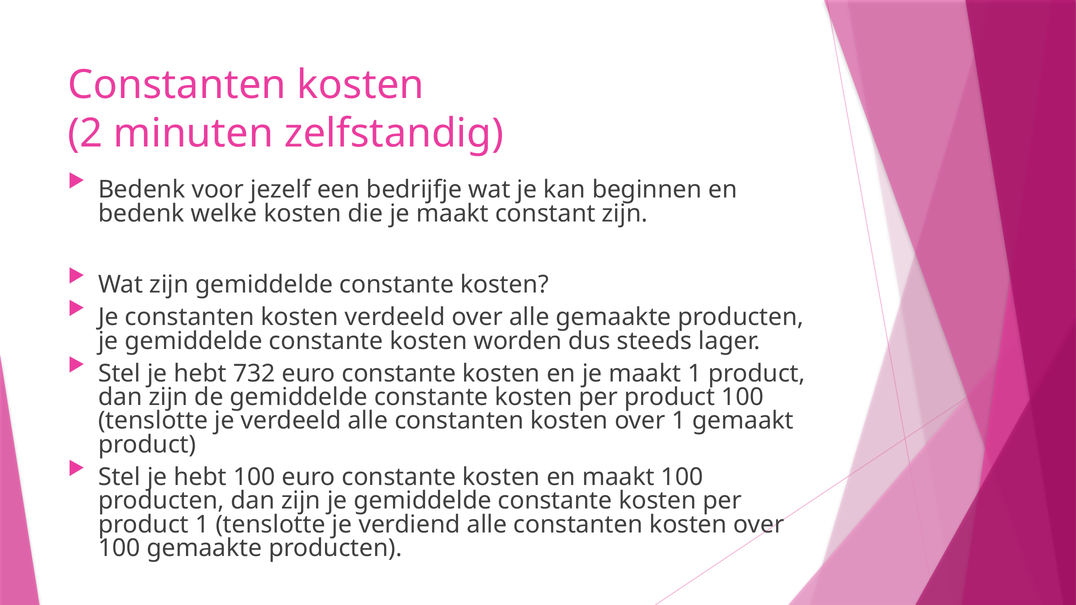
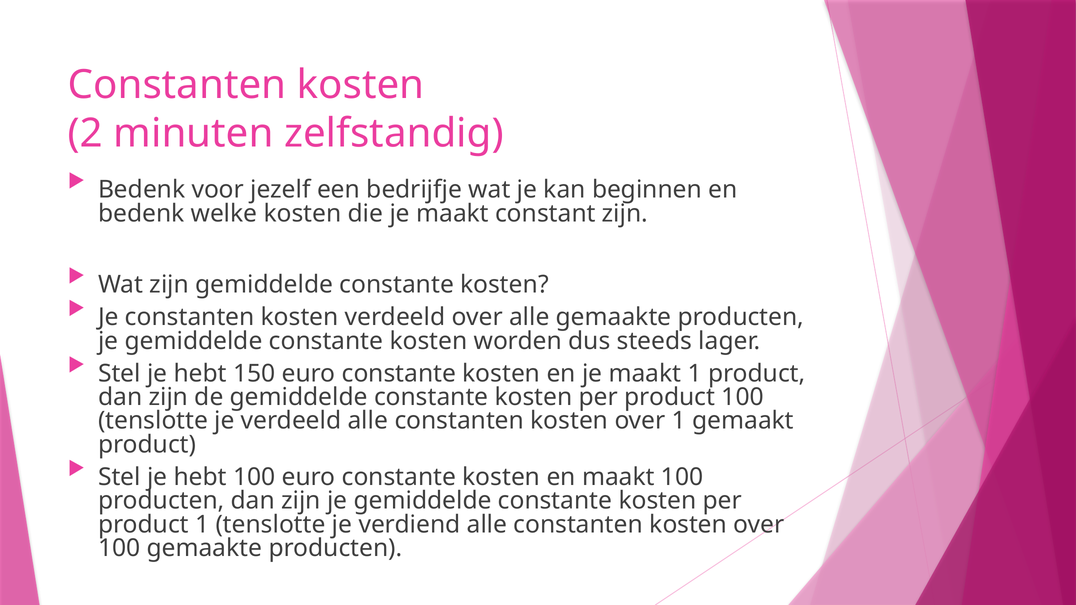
732: 732 -> 150 (254, 374)
